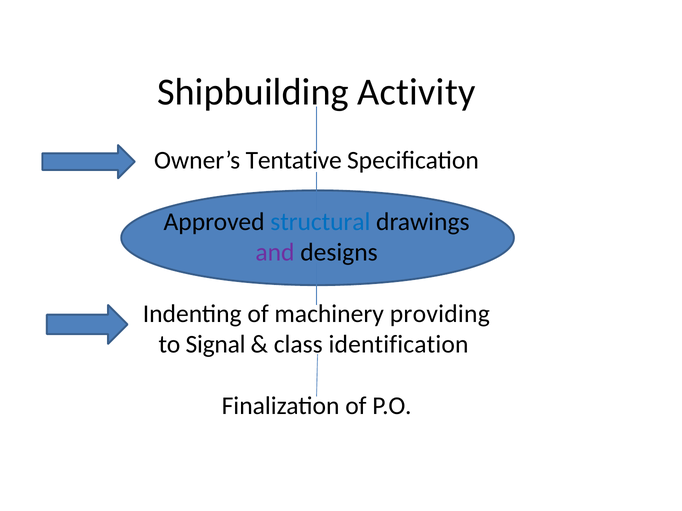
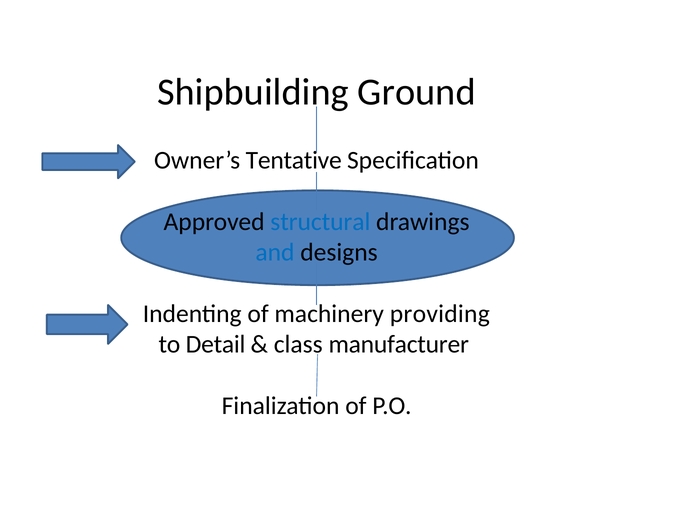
Activity: Activity -> Ground (417, 92)
and colour: purple -> blue (275, 253)
Signal: Signal -> Detail (216, 345)
identification: identification -> manufacturer (399, 345)
